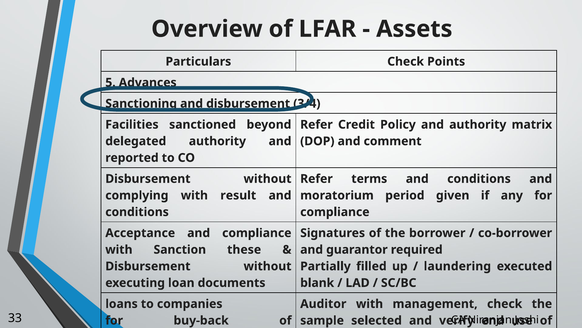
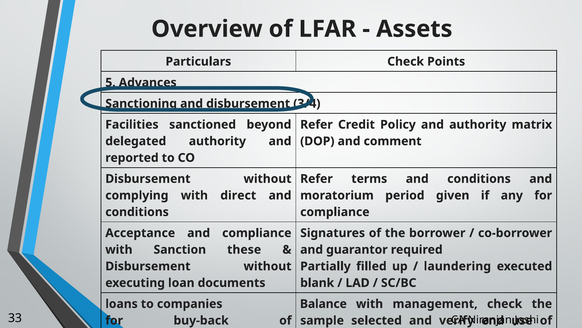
result: result -> direct (238, 195)
Auditor: Auditor -> Balance (323, 303)
